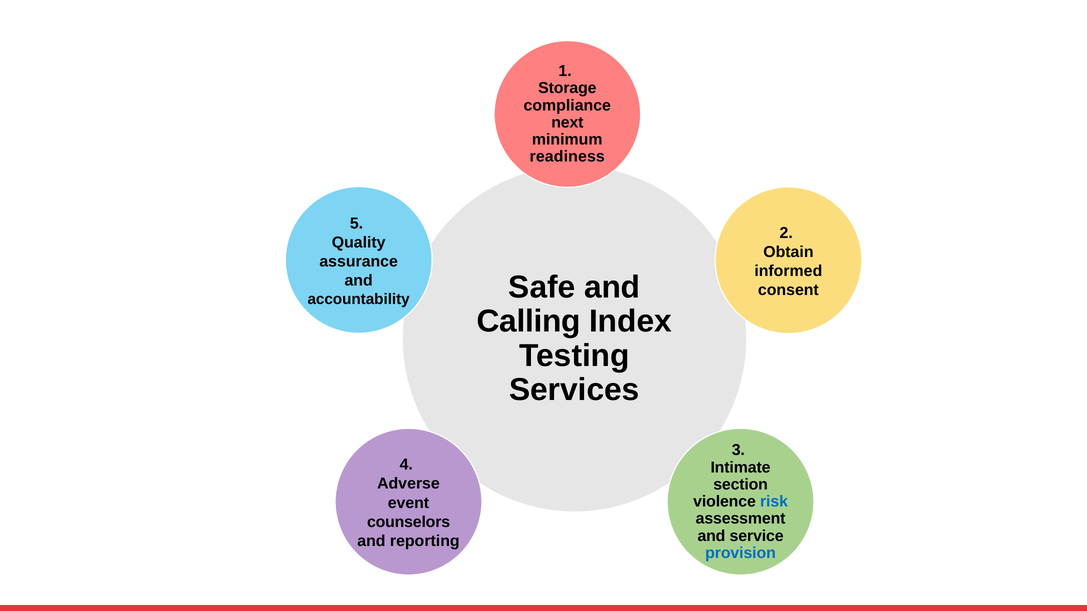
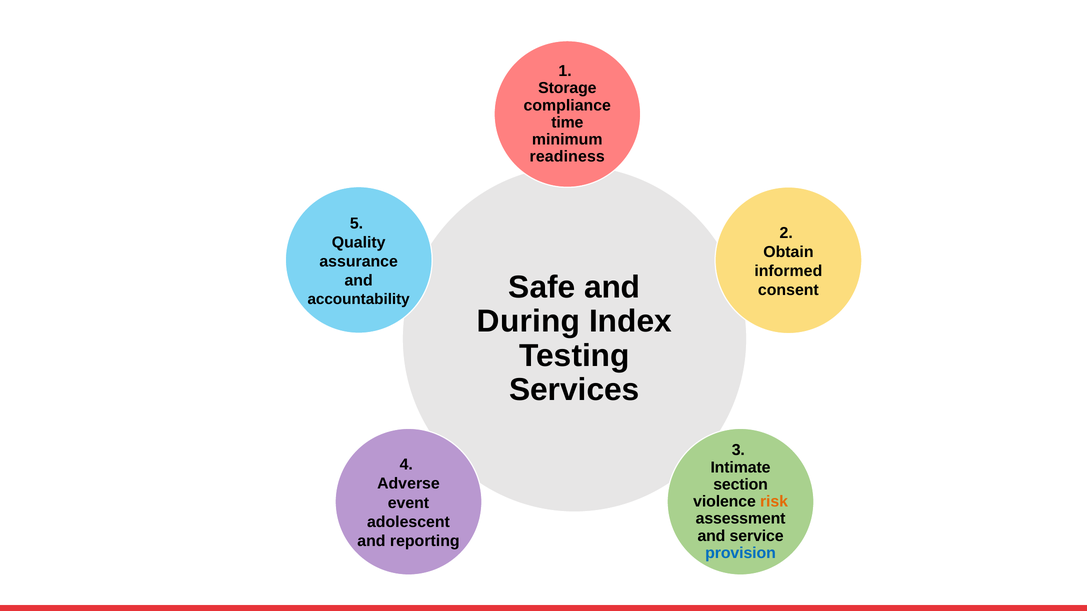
next: next -> time (567, 123)
Calling: Calling -> During (529, 322)
risk colour: blue -> orange (774, 502)
counselors: counselors -> adolescent (408, 522)
